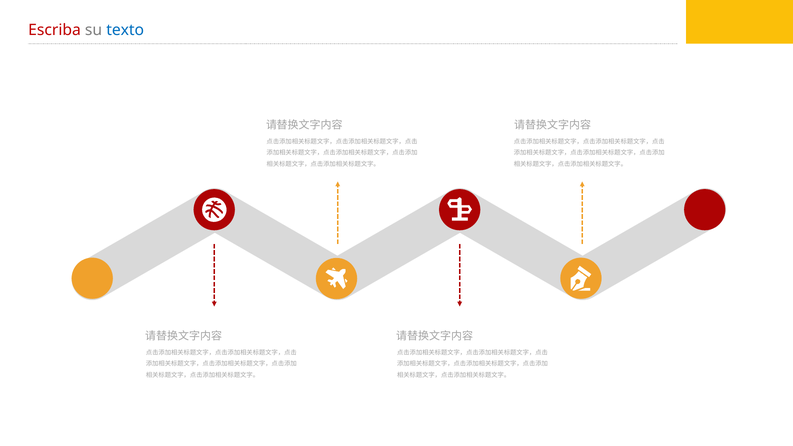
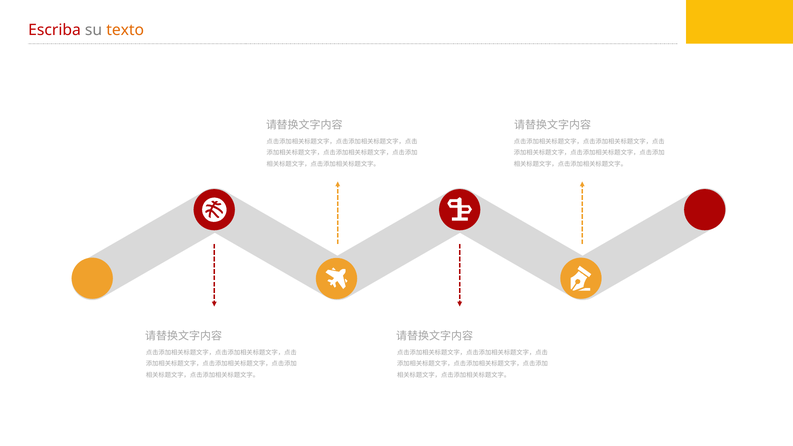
texto colour: blue -> orange (125, 30)
